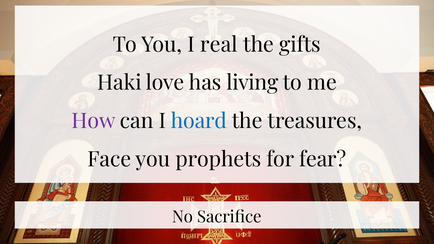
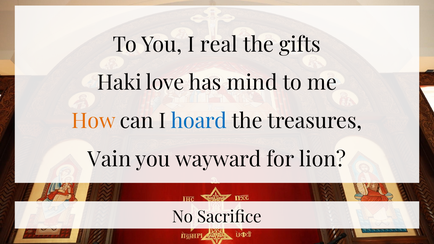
living: living -> mind (252, 83)
How colour: purple -> orange (94, 121)
Face: Face -> Vain (109, 159)
prophets: prophets -> wayward (218, 159)
fear: fear -> lion (323, 159)
